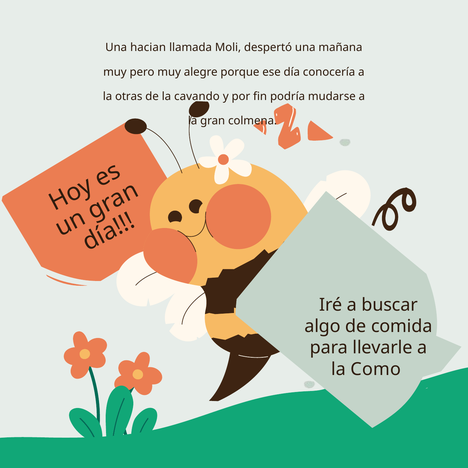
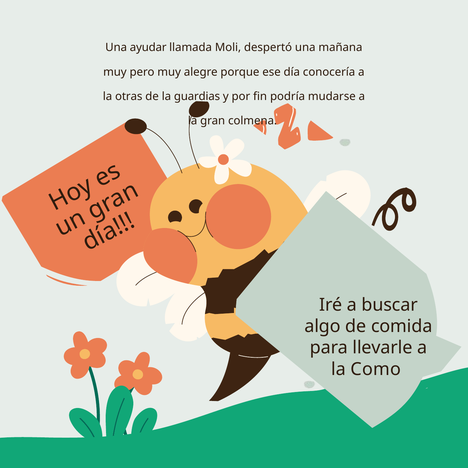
hacian: hacian -> ayudar (148, 48)
cavando: cavando -> guardias (197, 96)
